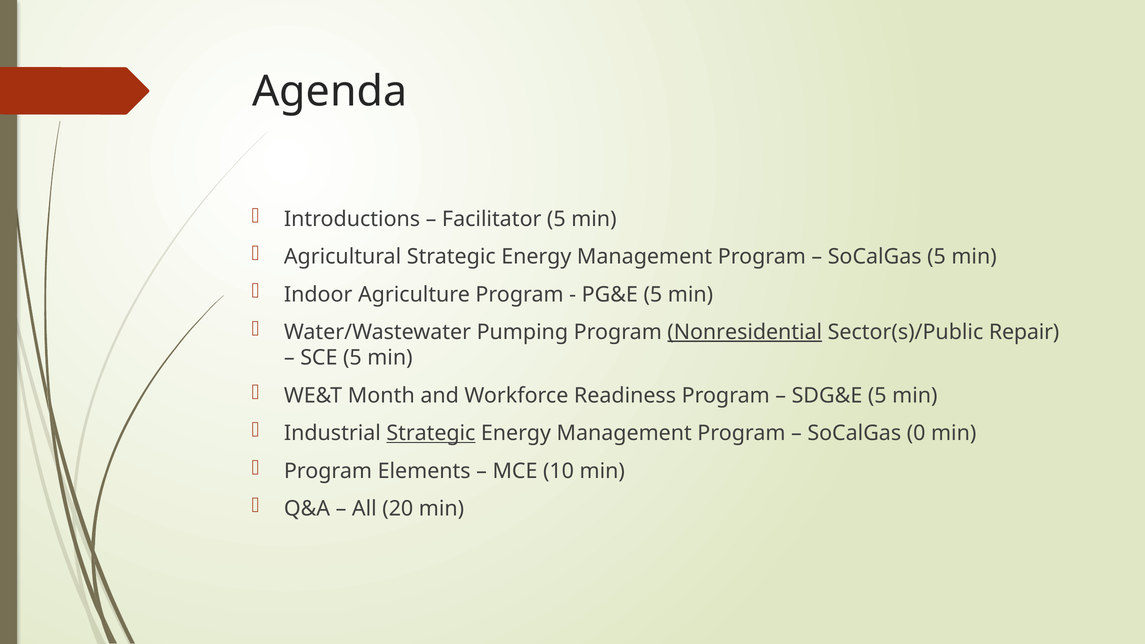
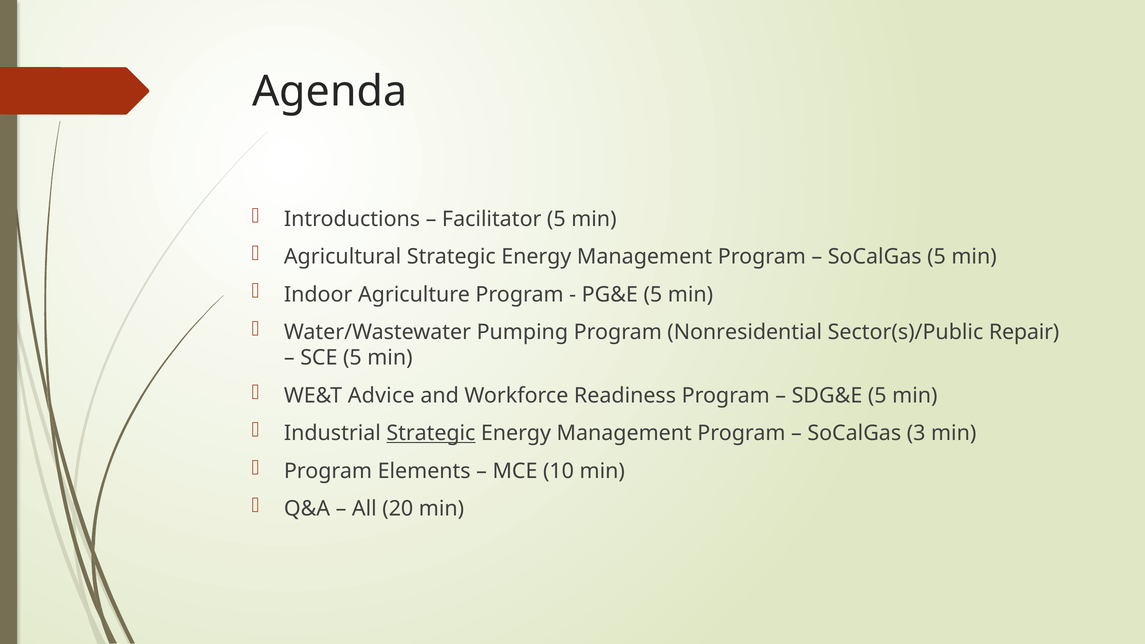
Nonresidential underline: present -> none (745, 332)
Month: Month -> Advice (381, 396)
0: 0 -> 3 (916, 433)
